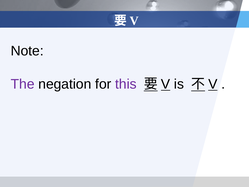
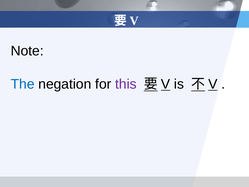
The colour: purple -> blue (23, 84)
